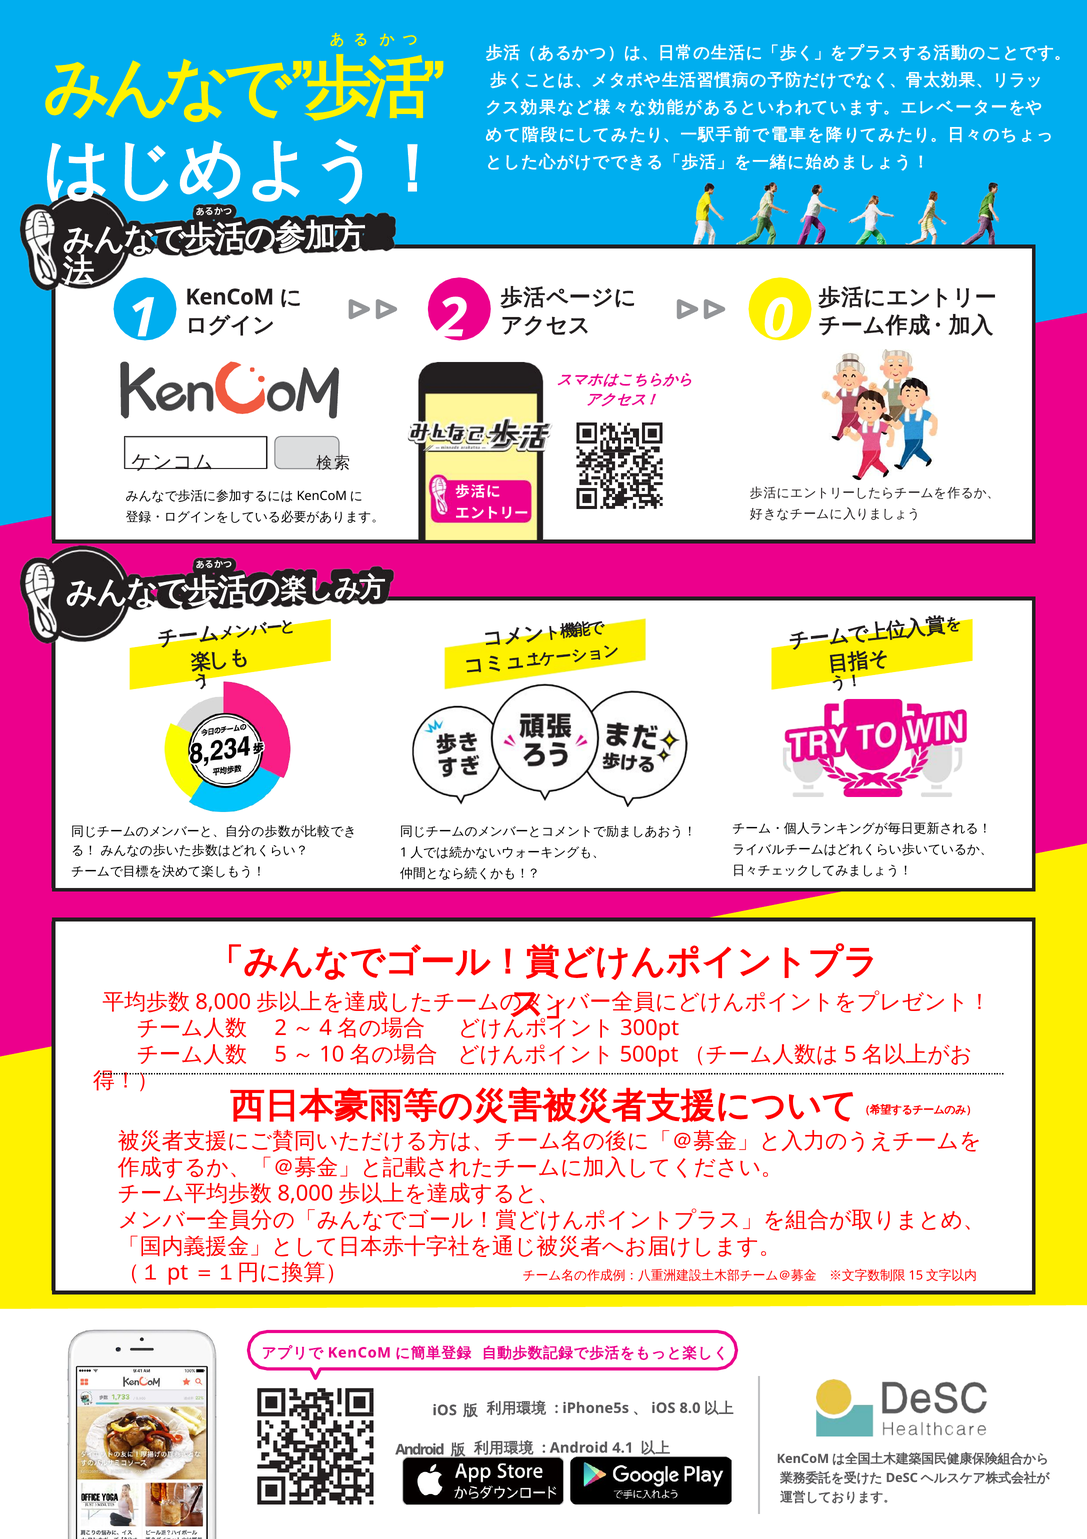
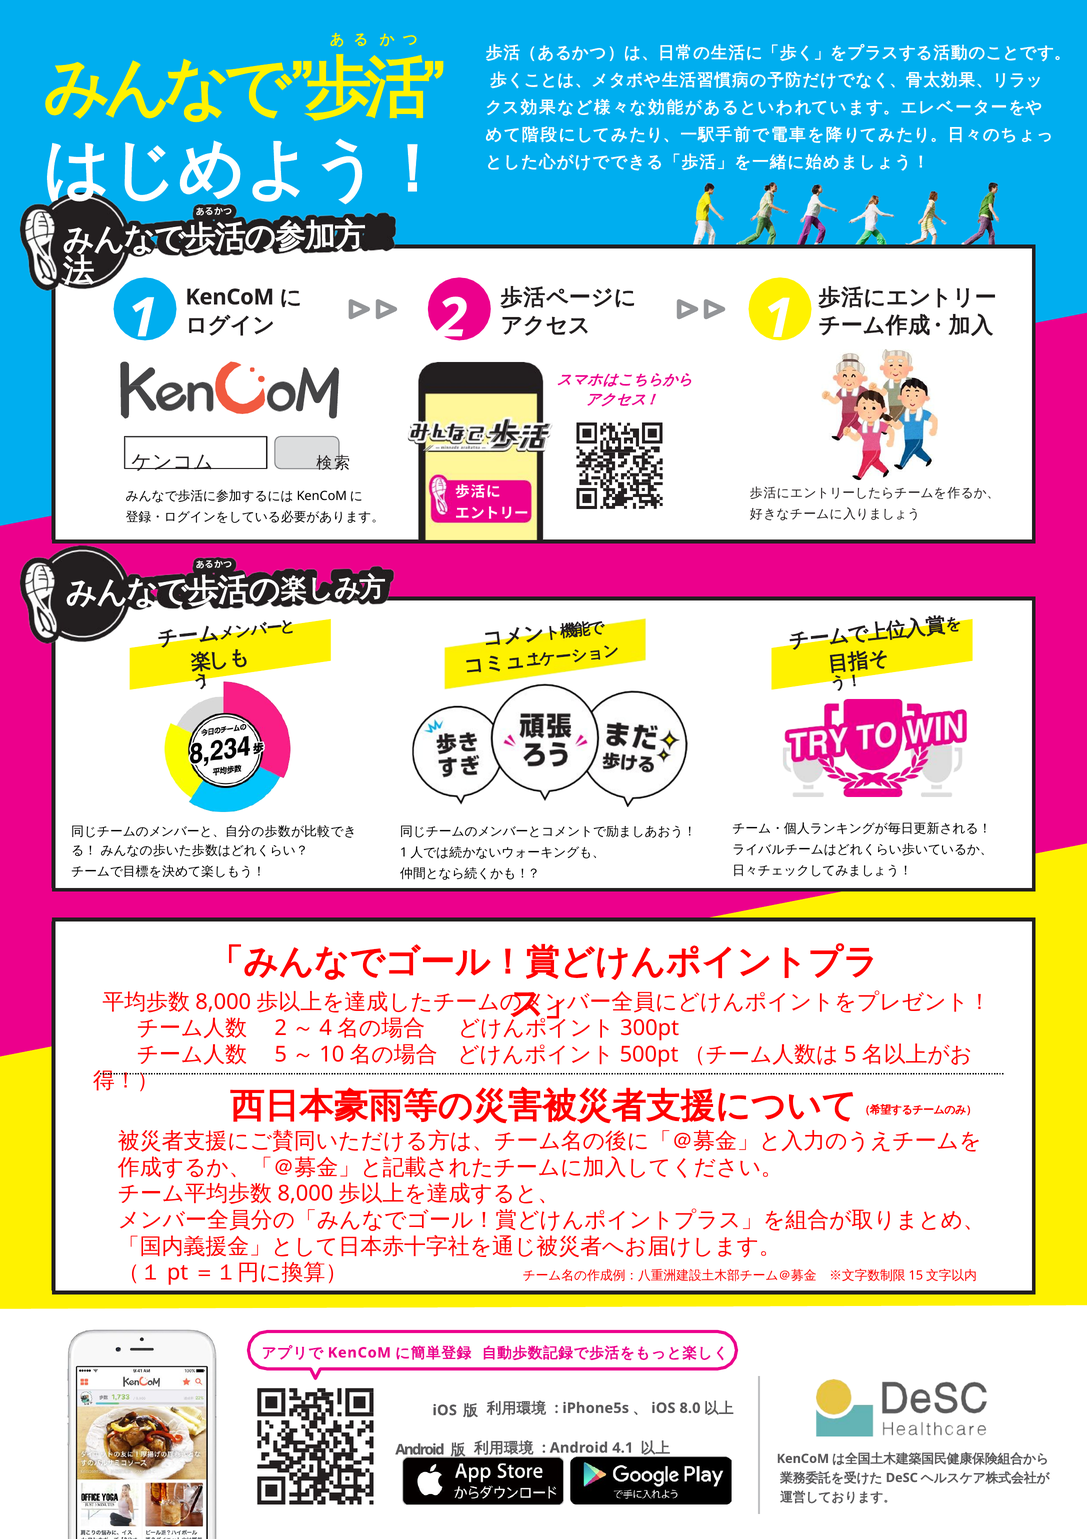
1 0: 0 -> 1 (778, 319)
